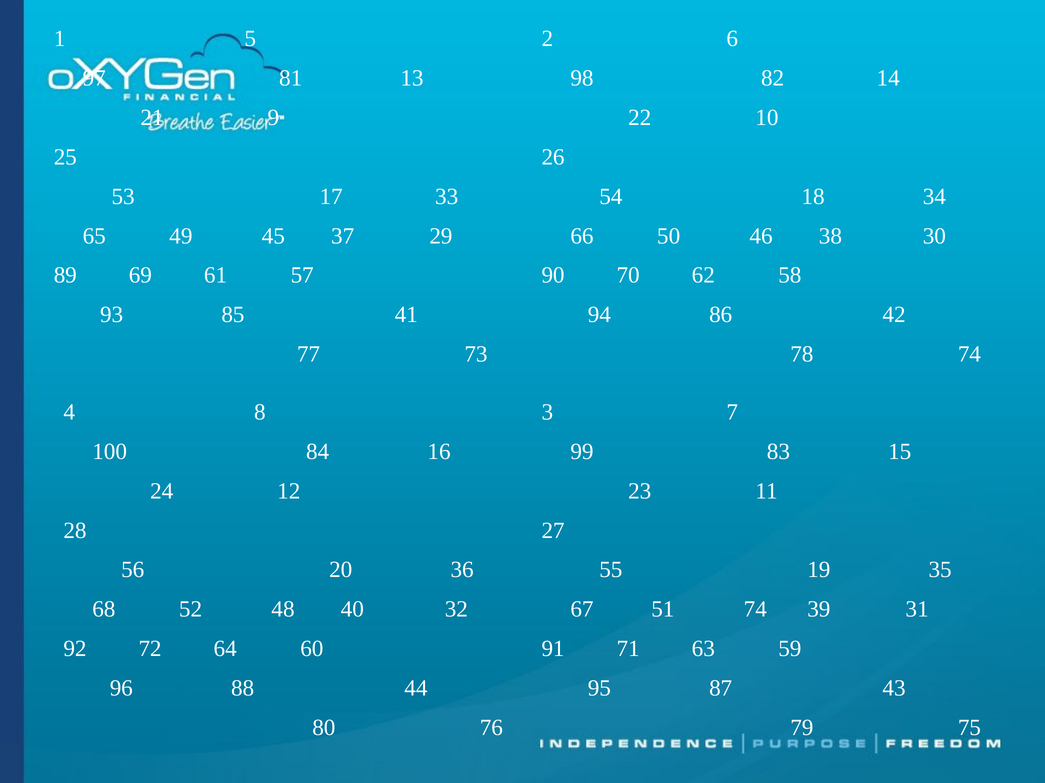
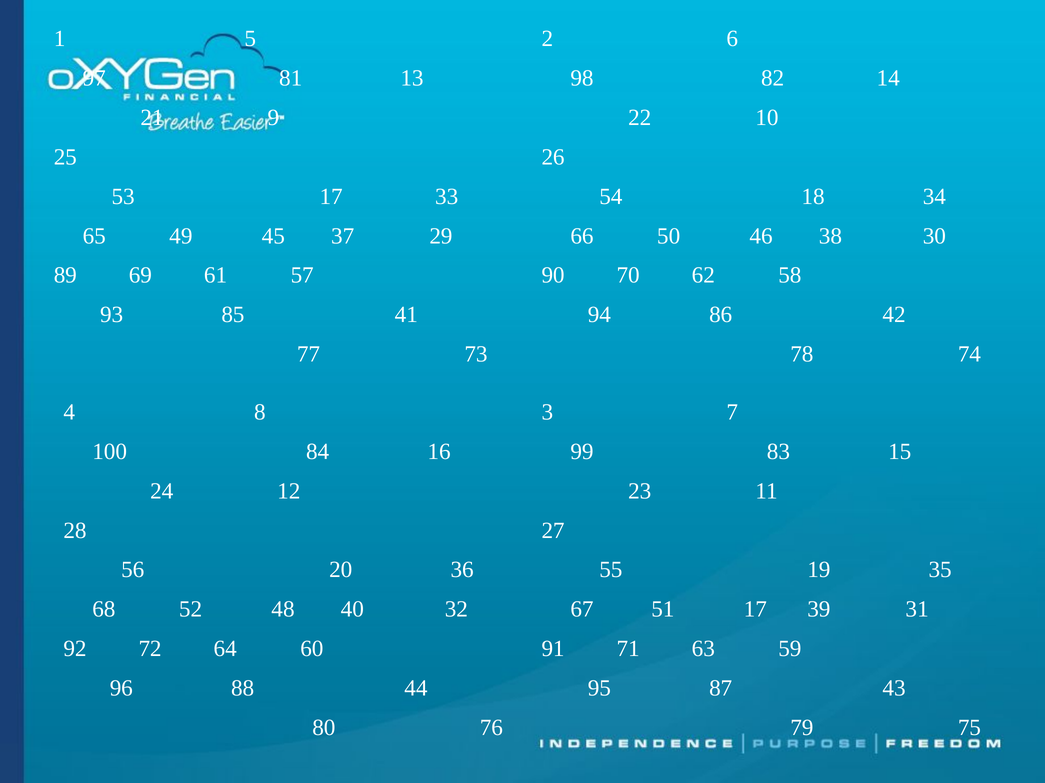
51 74: 74 -> 17 (755, 610)
